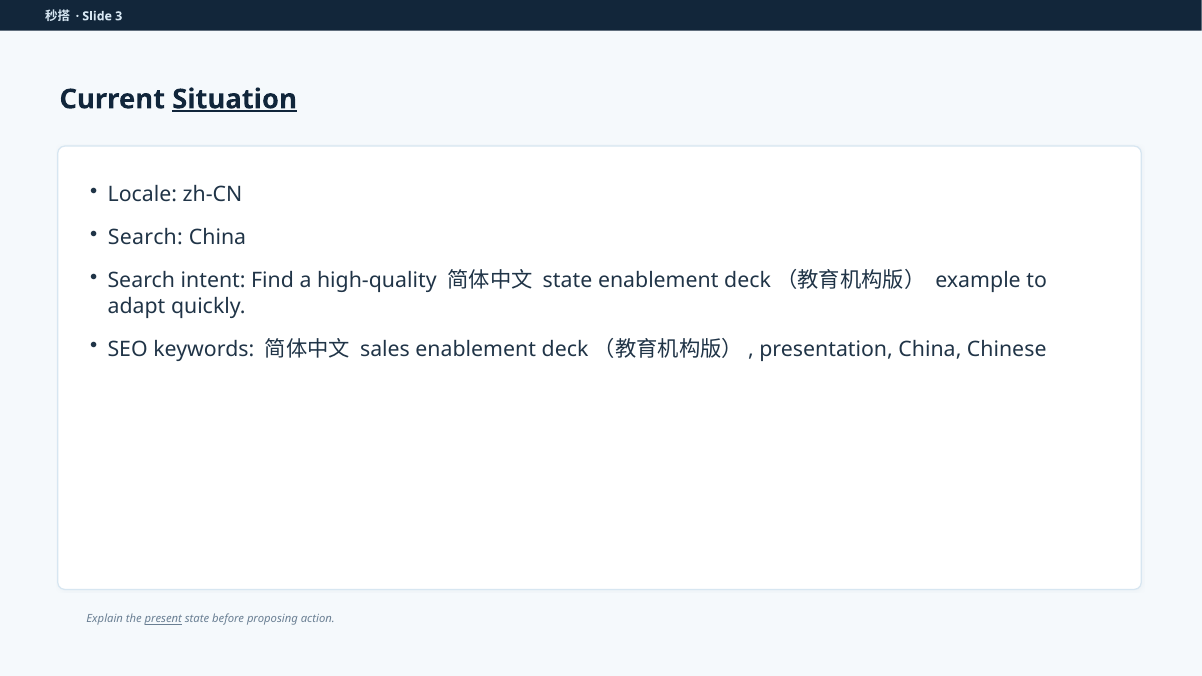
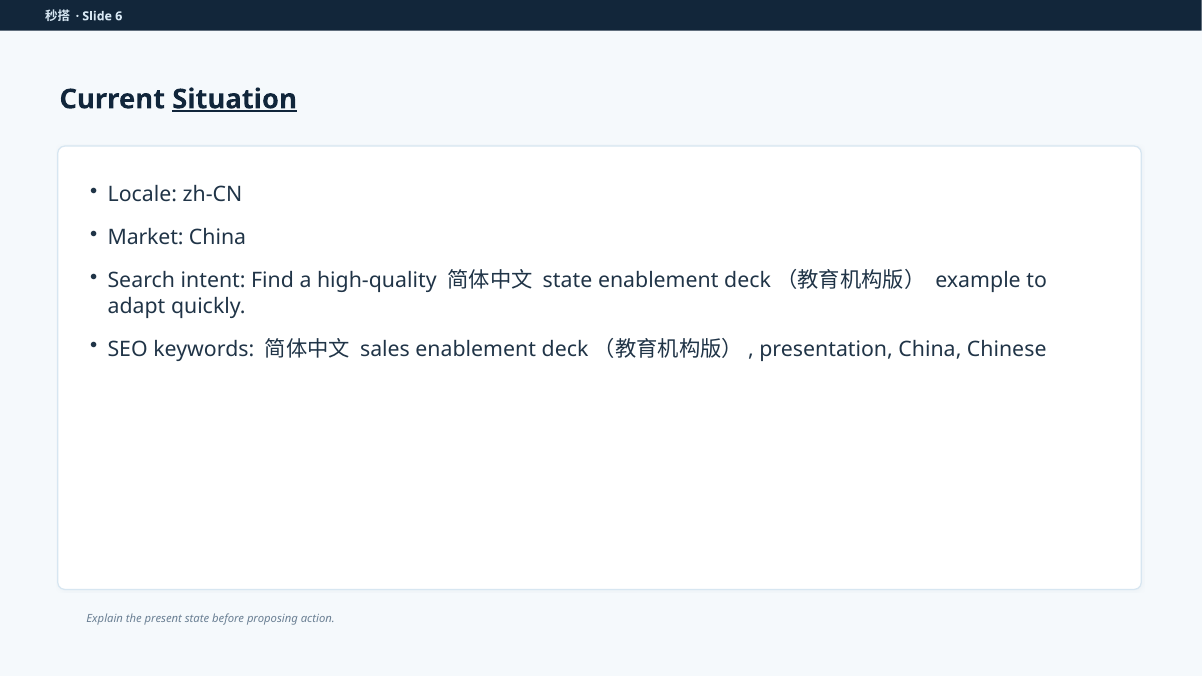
3: 3 -> 6 (119, 16)
Search: Search -> Market (146, 238)
present underline: present -> none (163, 619)
